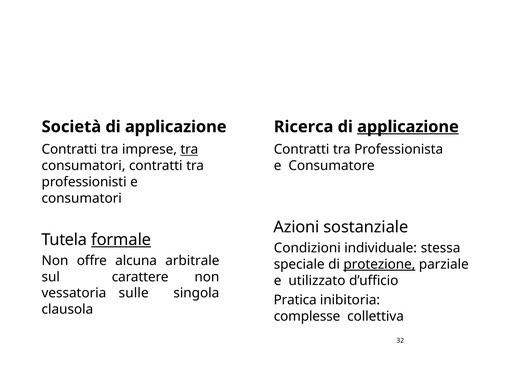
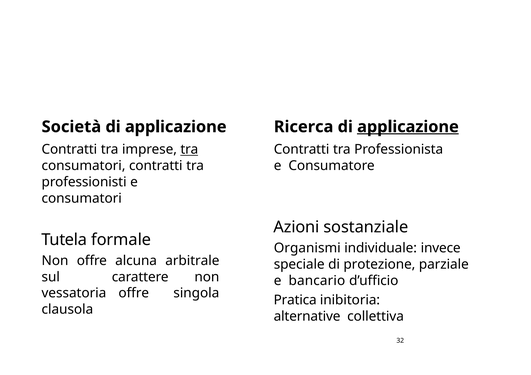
formale underline: present -> none (121, 240)
Condizioni: Condizioni -> Organismi (307, 248)
stessa: stessa -> invece (441, 248)
protezione underline: present -> none (379, 264)
utilizzato: utilizzato -> bancario (317, 281)
vessatoria sulle: sulle -> offre (134, 293)
complesse: complesse -> alternative (307, 317)
